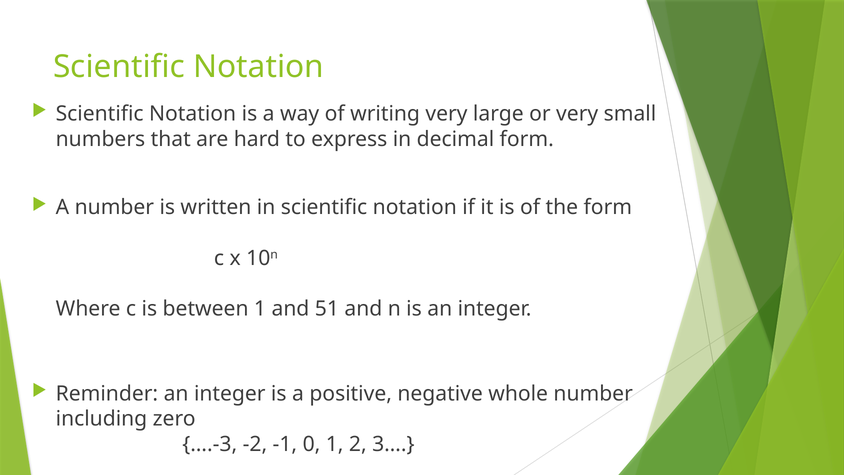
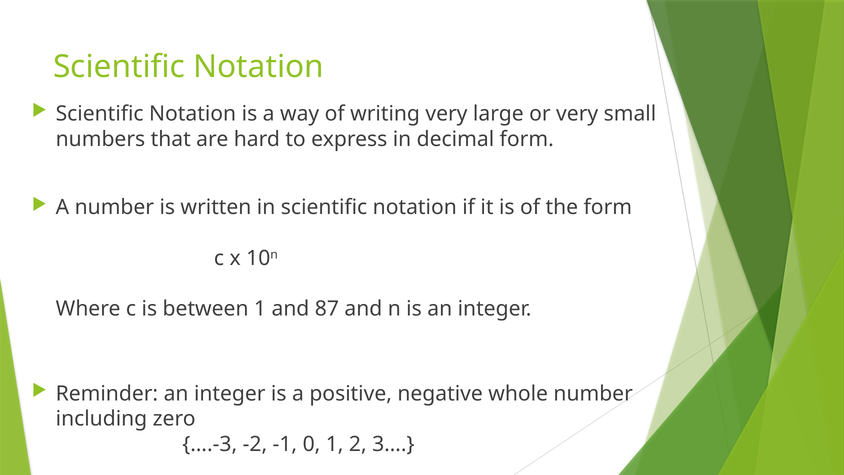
51: 51 -> 87 (327, 309)
